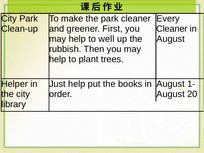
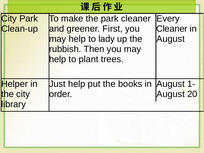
well: well -> lady (107, 39)
